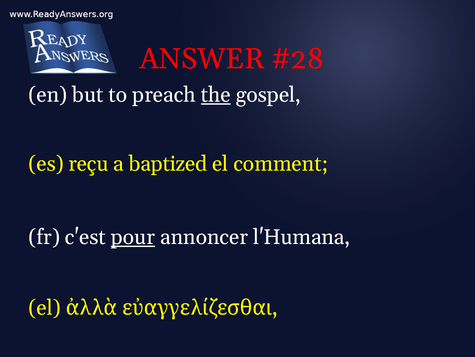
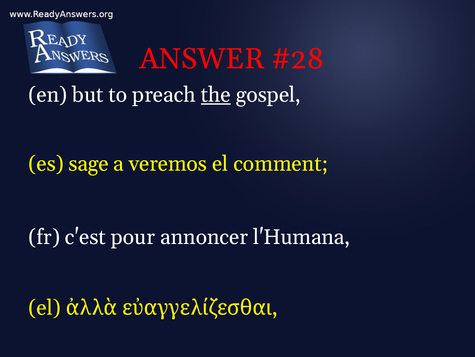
reçu: reçu -> sage (89, 163)
baptized: baptized -> veremos (168, 163)
pour underline: present -> none (133, 237)
